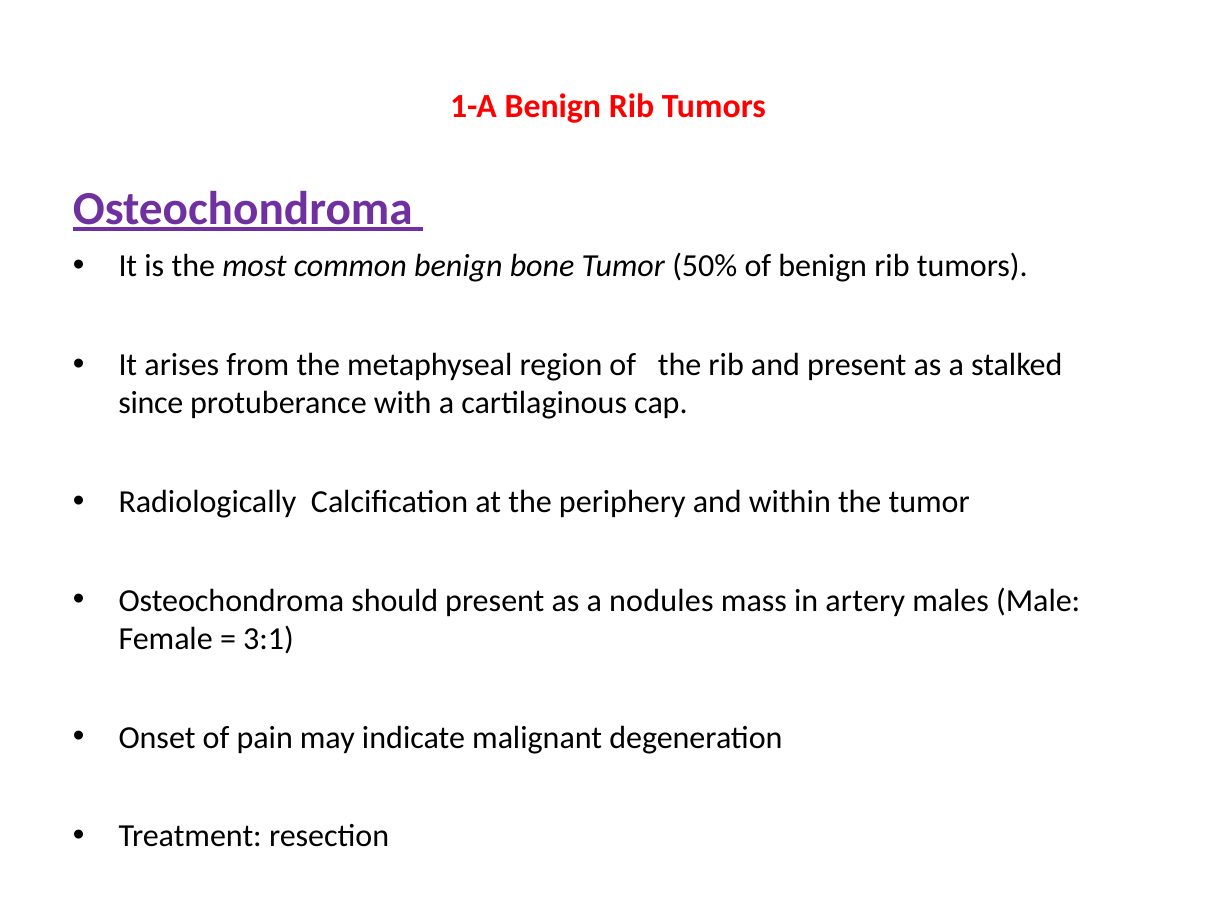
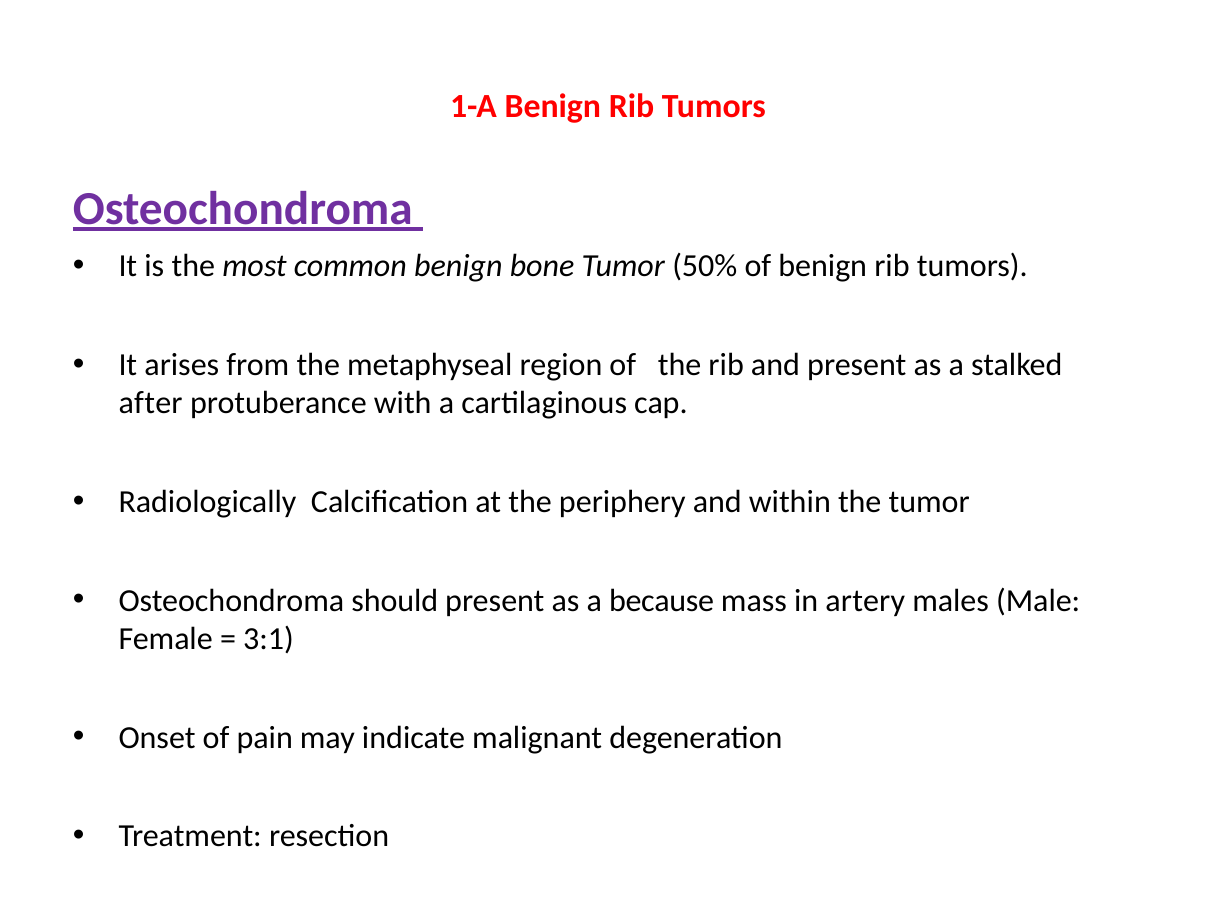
since: since -> after (151, 403)
nodules: nodules -> because (662, 601)
